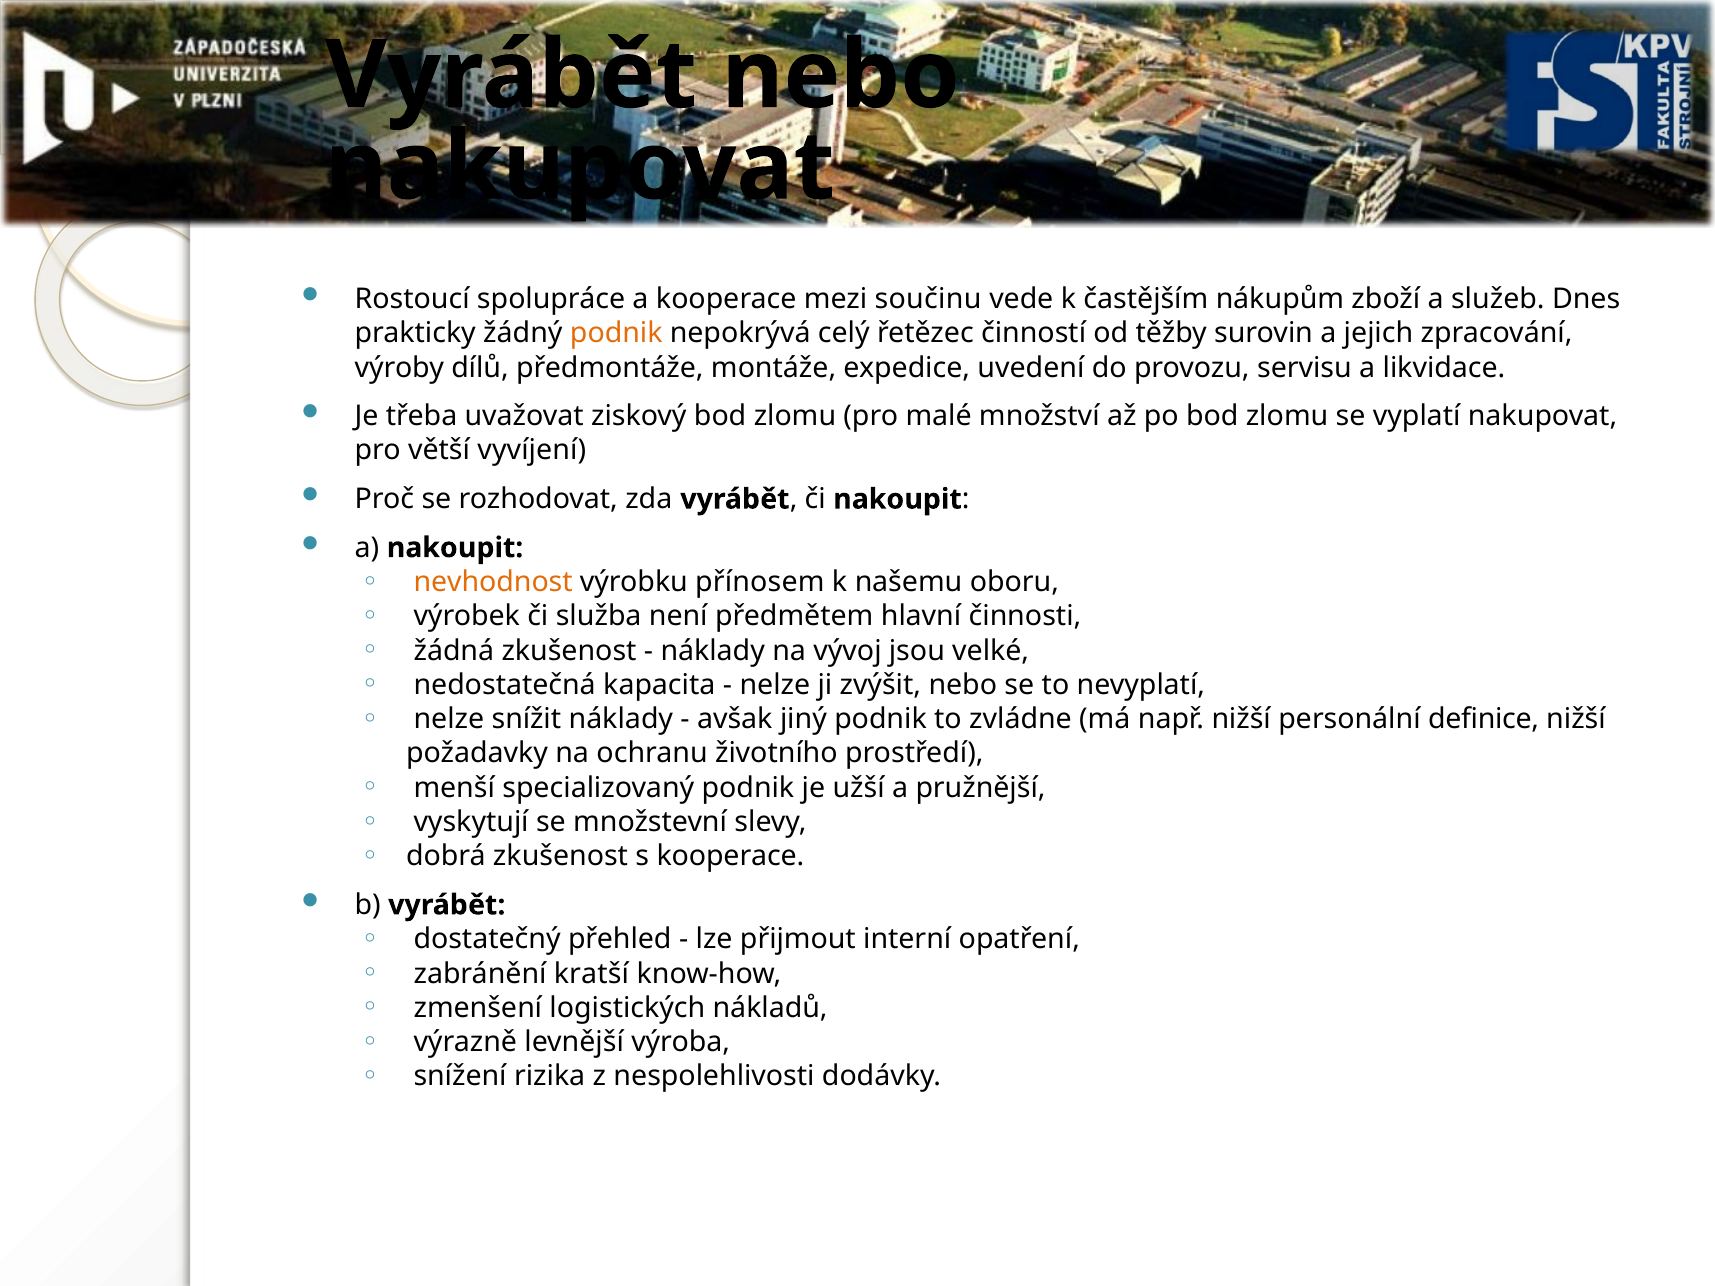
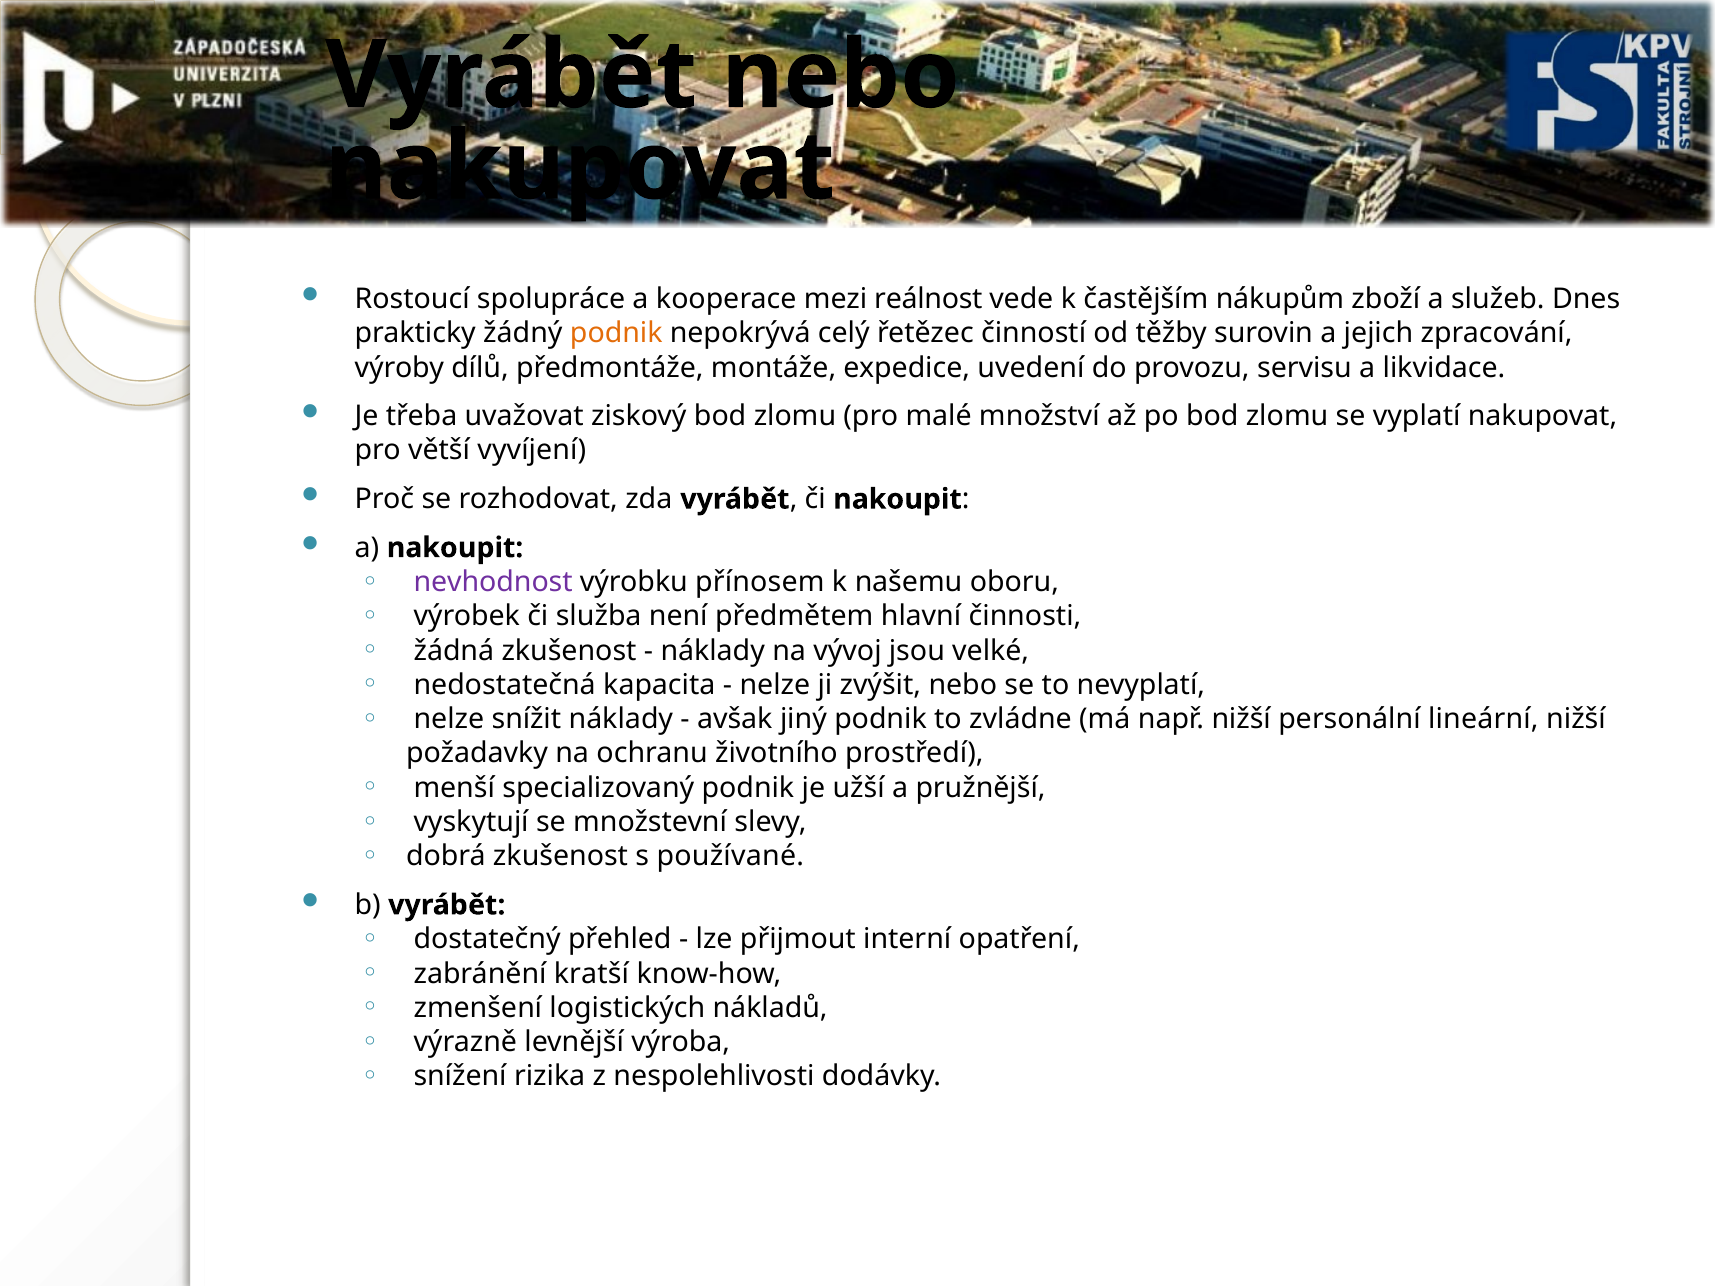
součinu: součinu -> reálnost (928, 299)
nevhodnost colour: orange -> purple (493, 582)
definice: definice -> lineární (1483, 719)
s kooperace: kooperace -> používané (730, 857)
